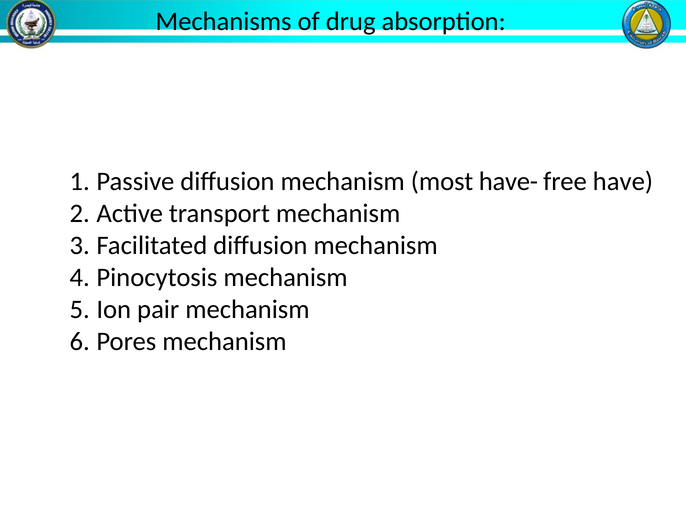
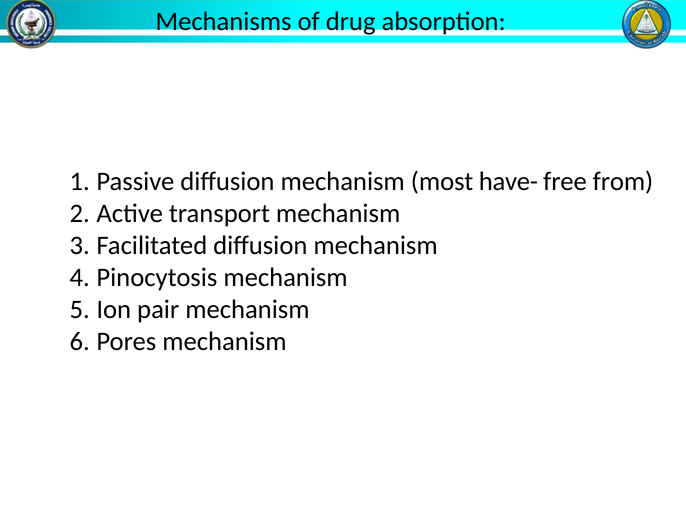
have: have -> from (623, 182)
